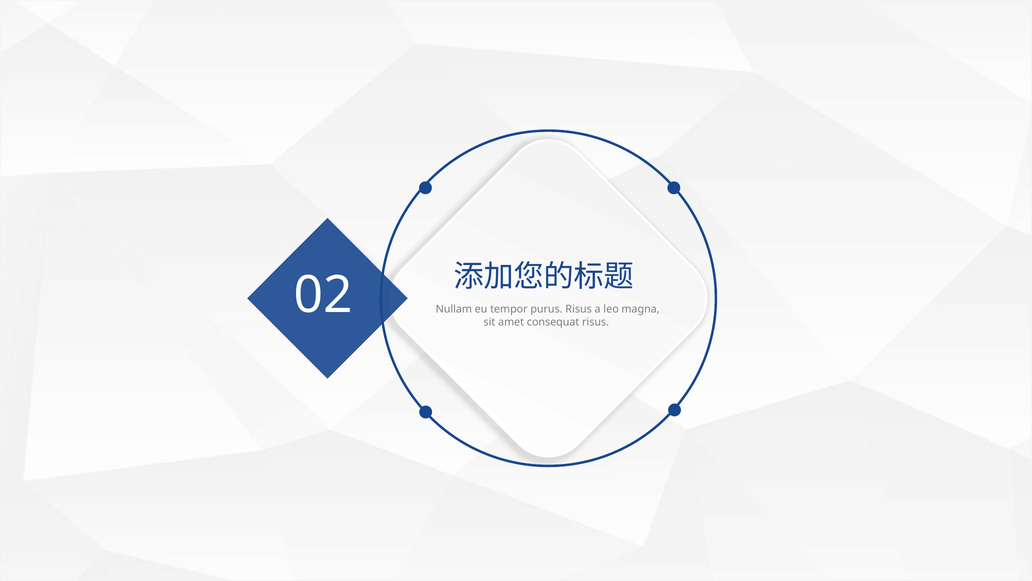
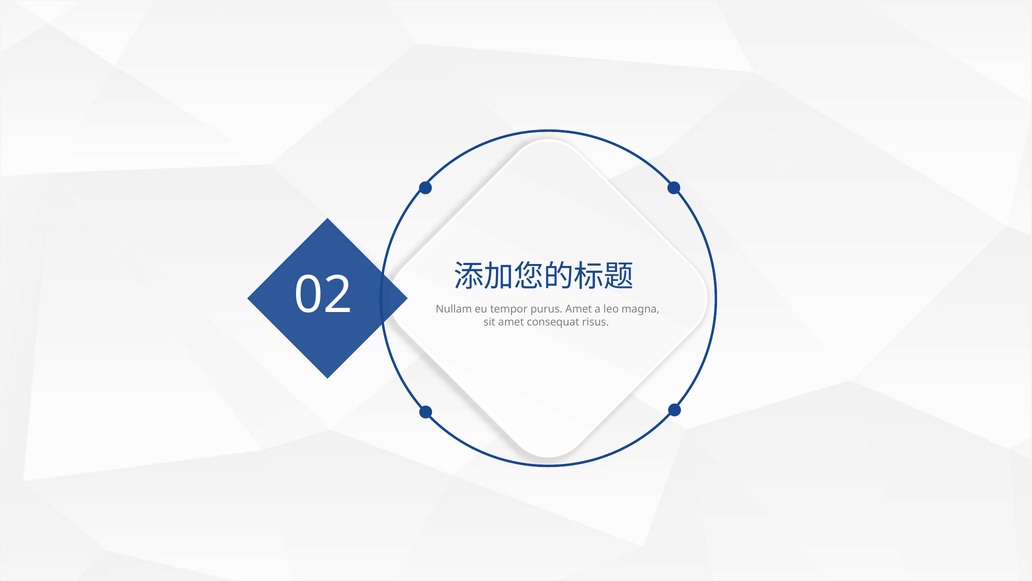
purus Risus: Risus -> Amet (579, 309)
